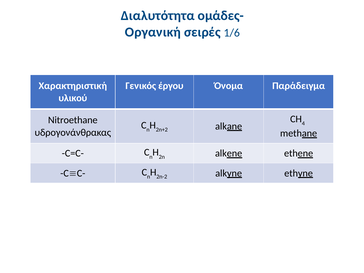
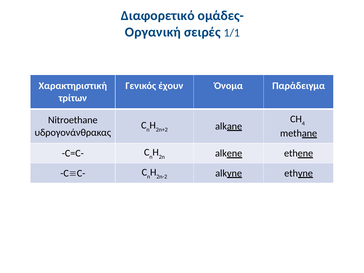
Διαλυτότητα: Διαλυτότητα -> Διαφορετικό (158, 16)
1/6: 1/6 -> 1/1 (232, 33)
έργου: έργου -> έχουν (171, 86)
υλικού: υλικού -> τρίτων (73, 98)
